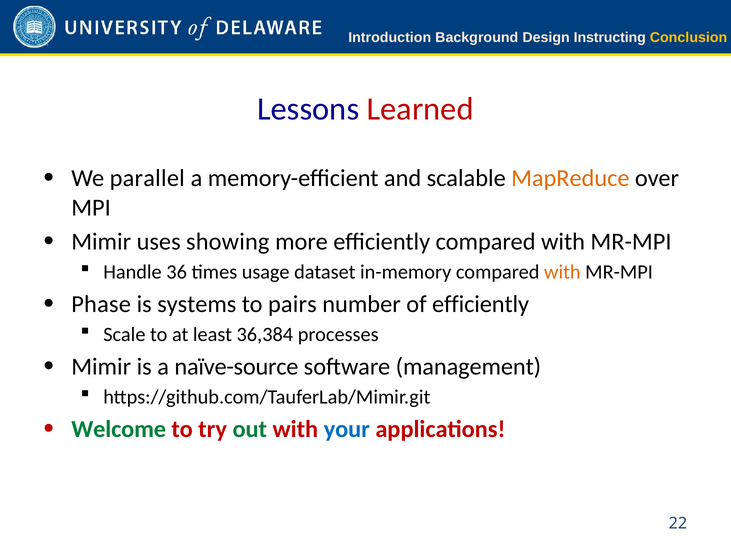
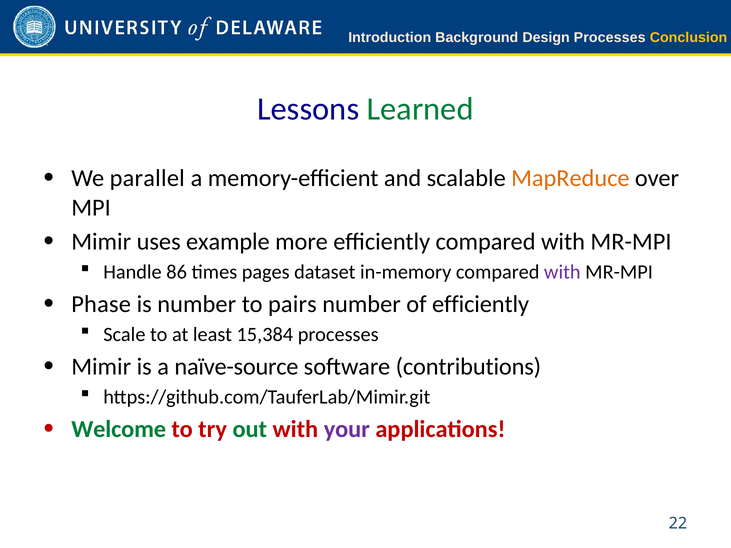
Design Instructing: Instructing -> Processes (610, 37)
Learned colour: red -> green (420, 109)
showing: showing -> example (228, 242)
36: 36 -> 86 (177, 272)
usage: usage -> pages (266, 272)
with colour: orange -> purple (562, 272)
is systems: systems -> number (197, 304)
36,384: 36,384 -> 15,384 (265, 335)
management: management -> contributions (468, 367)
your colour: blue -> purple (347, 429)
